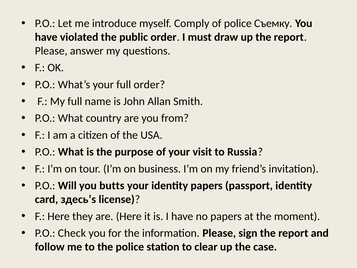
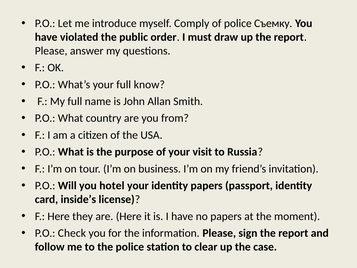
full order: order -> know (149, 84)
butts: butts -> hotel (112, 186)
здесь’s: здесь’s -> inside’s (78, 199)
